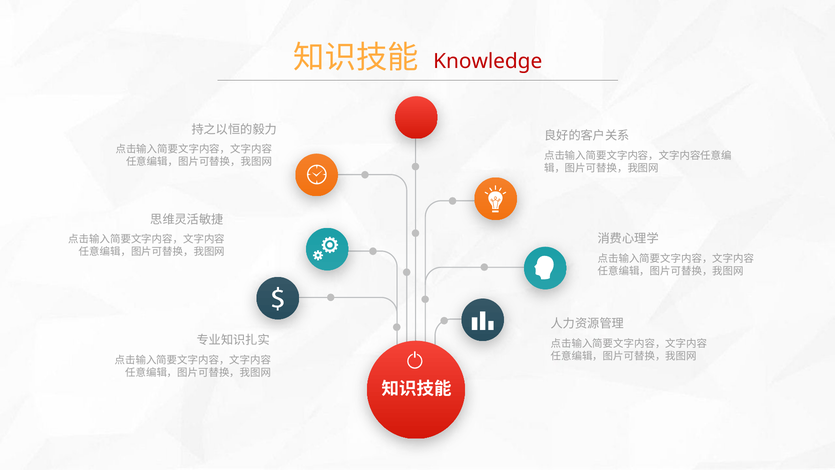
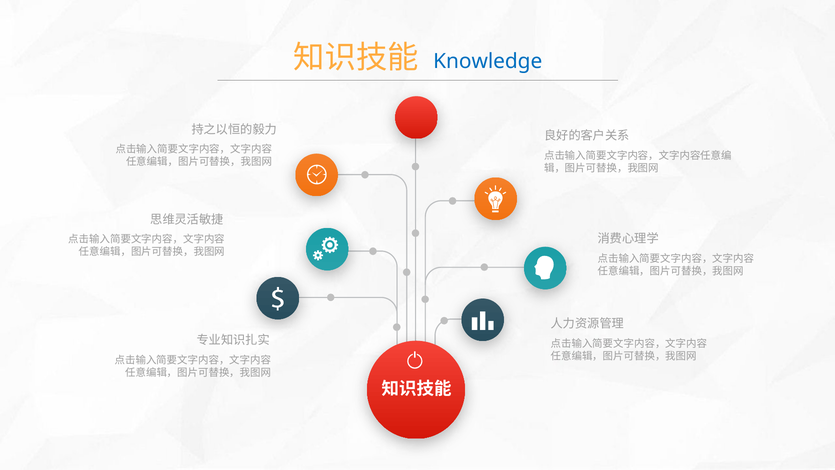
Knowledge colour: red -> blue (488, 61)
